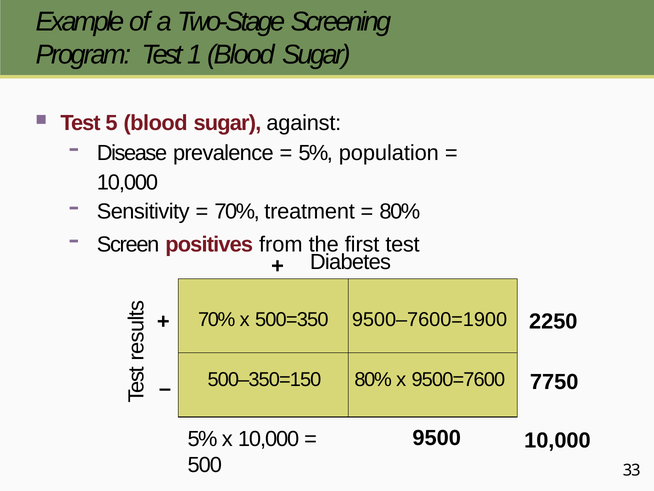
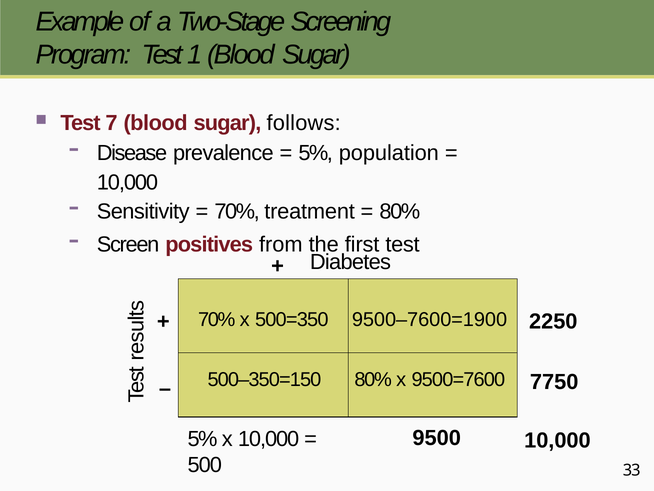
5: 5 -> 7 (112, 123)
against: against -> follows (304, 123)
